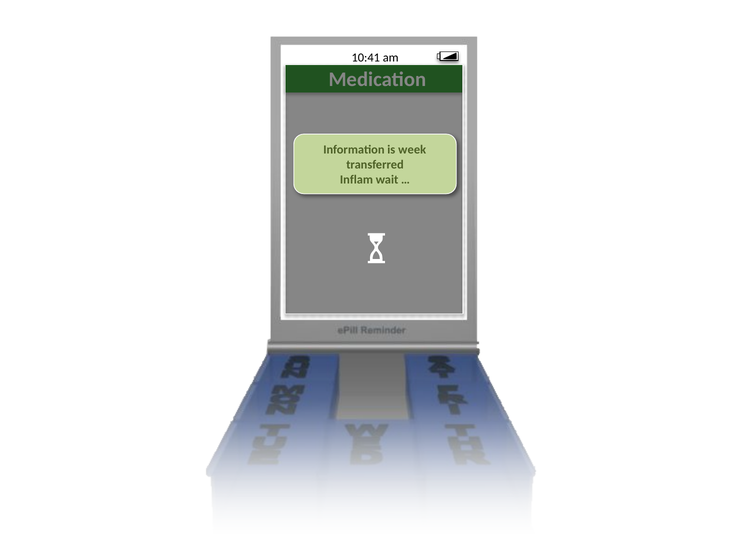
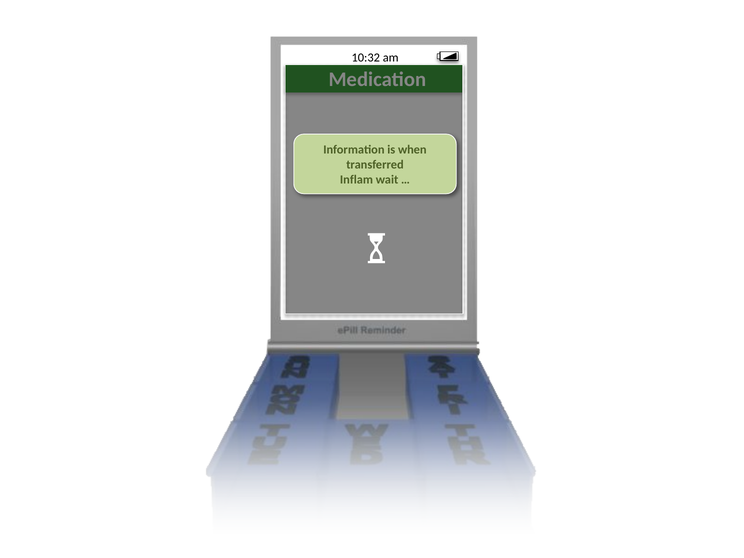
10:41: 10:41 -> 10:32 (366, 58)
week: week -> when (412, 150)
